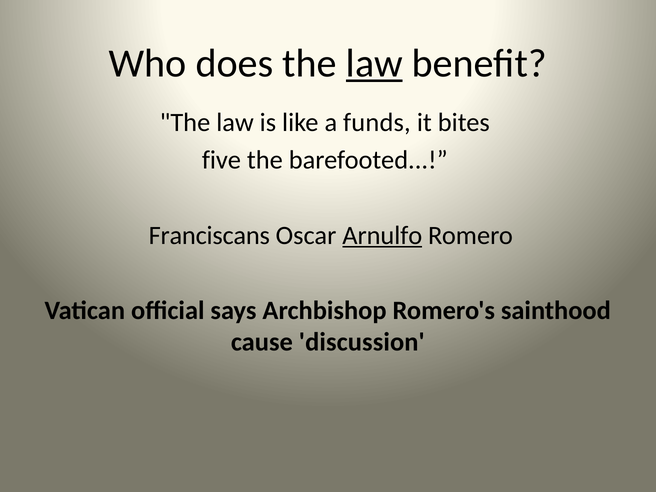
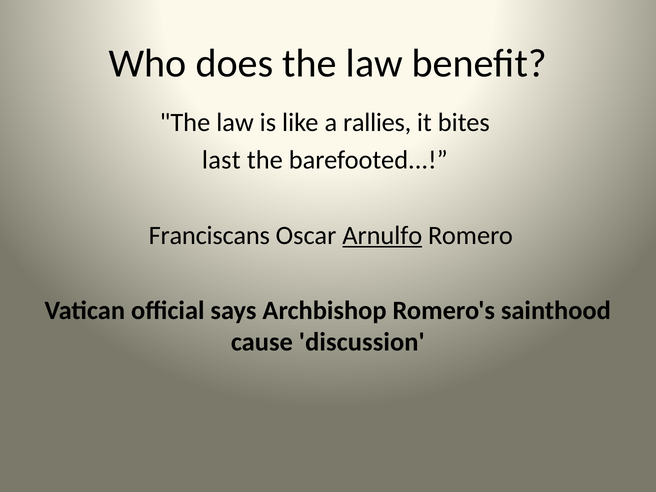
law underline: present -> none (374, 64)
funds: funds -> rallies (377, 123)
five: five -> last (221, 160)
